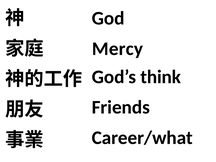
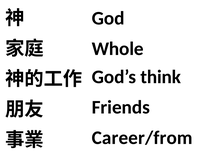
Mercy: Mercy -> Whole (118, 49)
Career/what: Career/what -> Career/from (142, 138)
